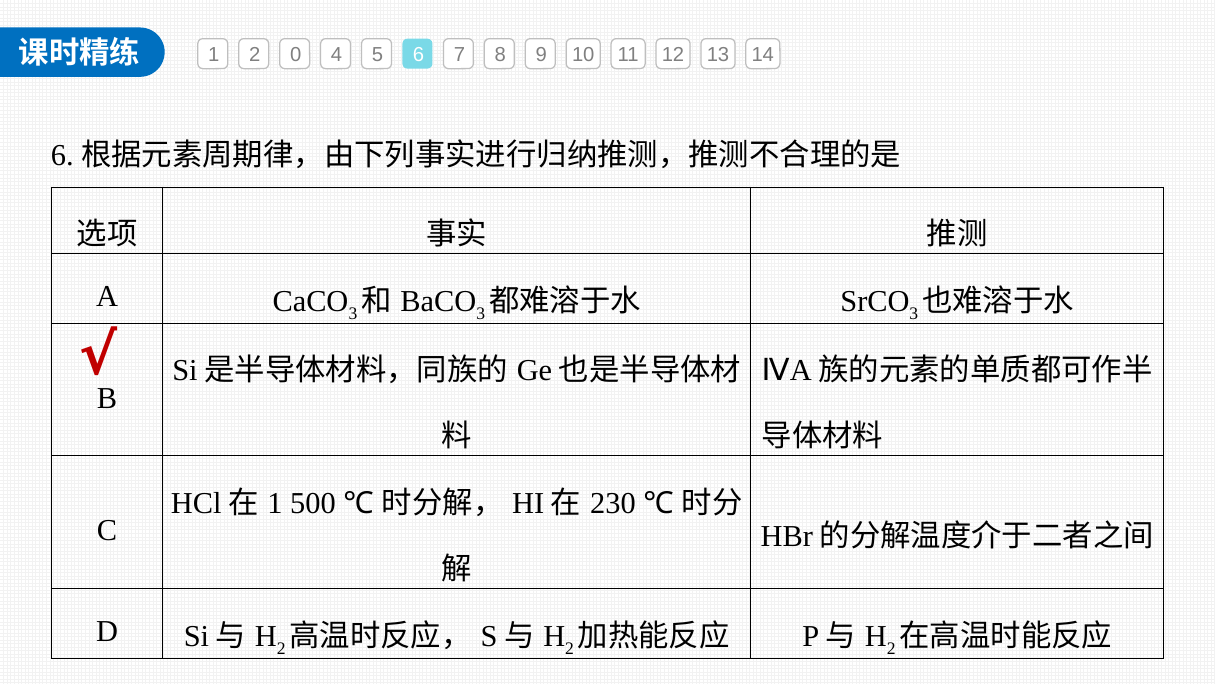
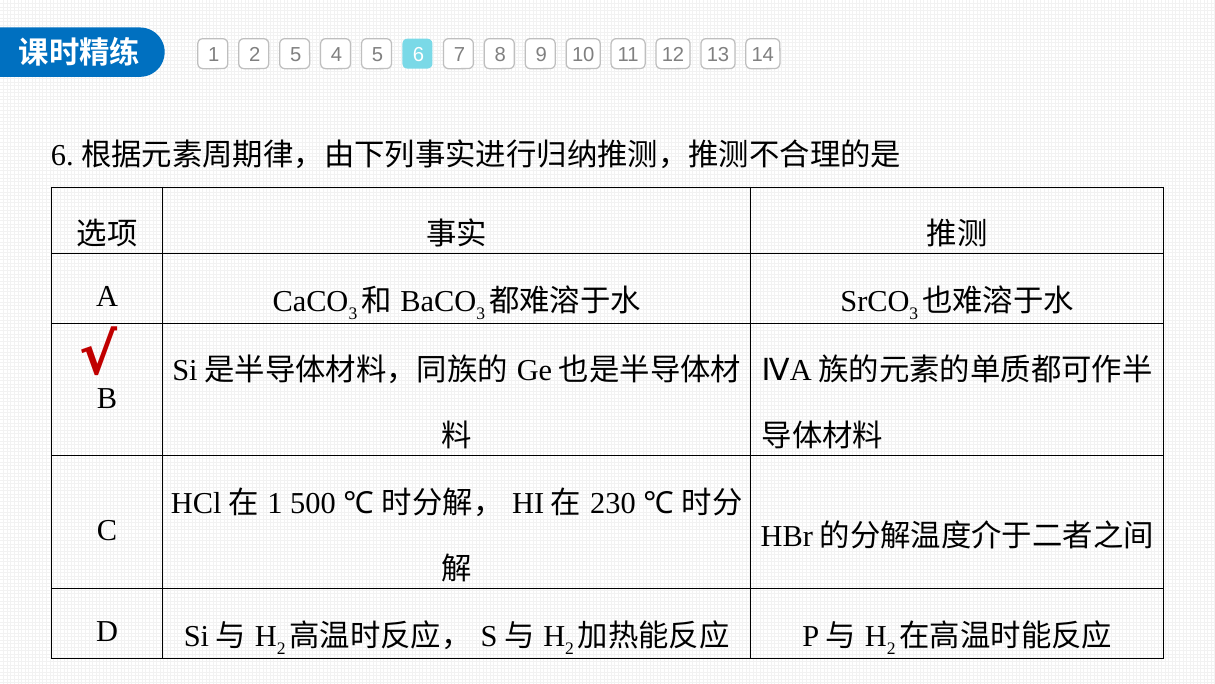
2 0: 0 -> 5 (296, 55)
